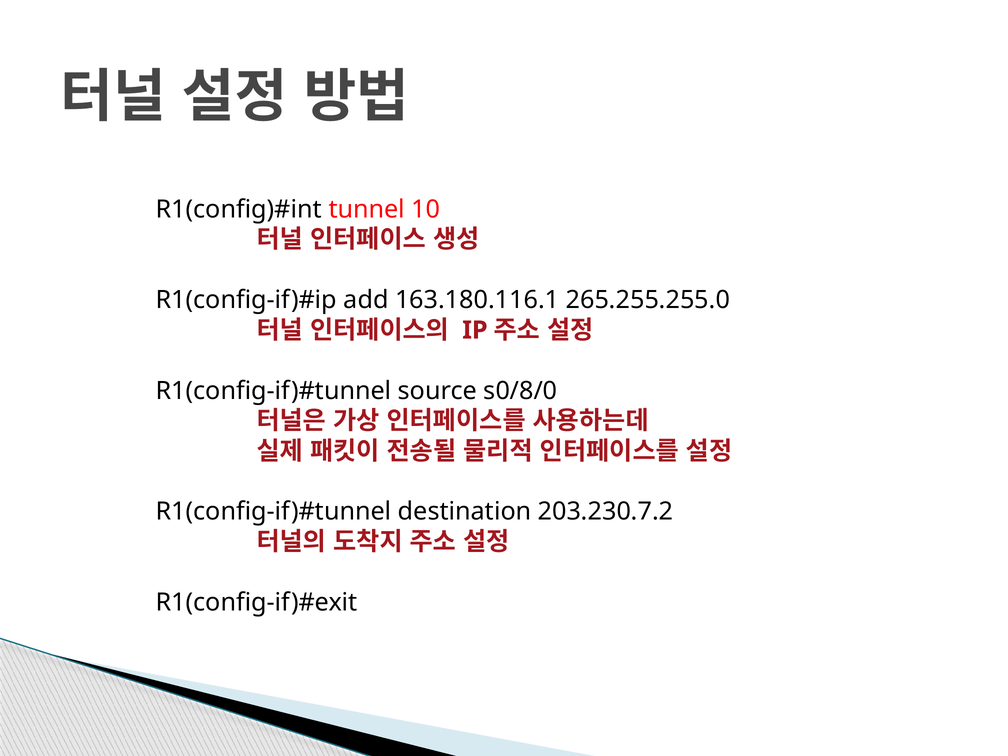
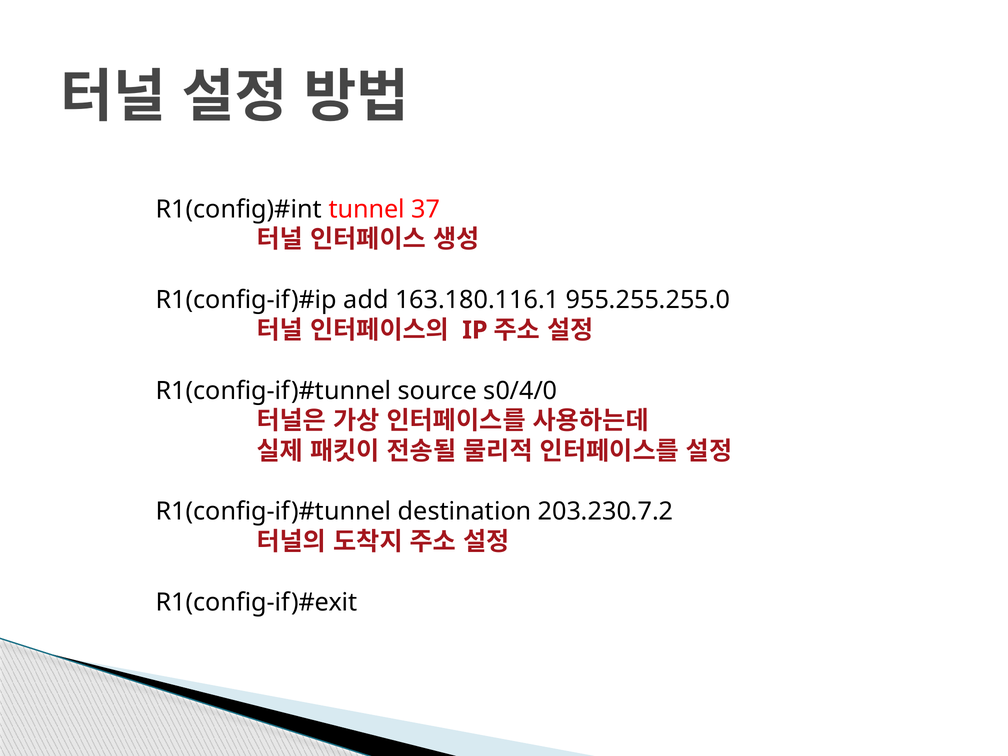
10: 10 -> 37 (426, 209)
265.255.255.0: 265.255.255.0 -> 955.255.255.0 (648, 300)
s0/8/0: s0/8/0 -> s0/4/0 (520, 391)
